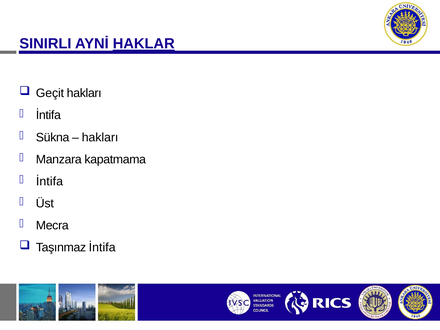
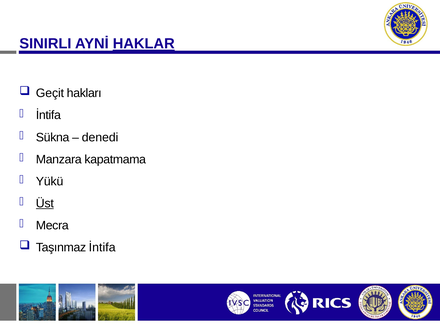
hakları: hakları -> denedi (100, 137)
İntifa: İntifa -> Yükü (50, 181)
Üst underline: none -> present (45, 203)
